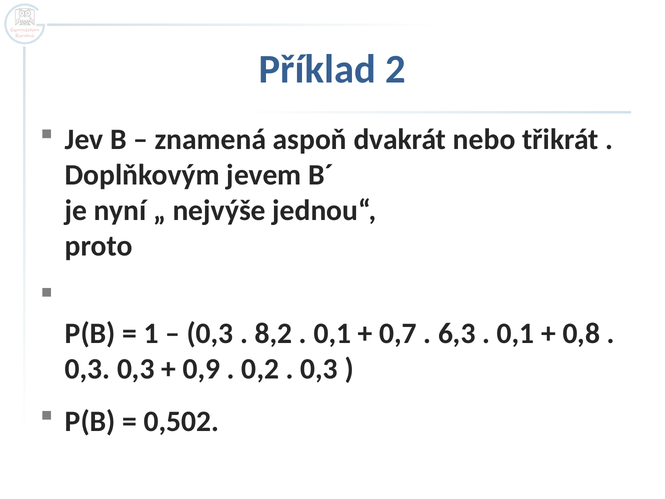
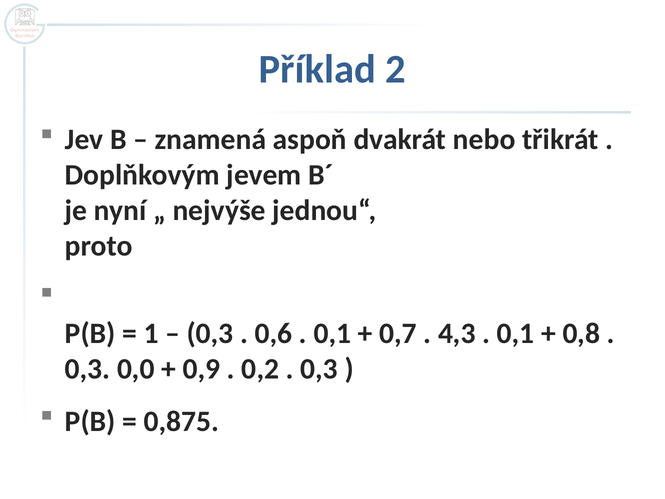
8,2: 8,2 -> 0,6 (273, 334)
6,3: 6,3 -> 4,3 (457, 334)
0,3 0,3: 0,3 -> 0,0 (136, 369)
0,502: 0,502 -> 0,875 (181, 421)
